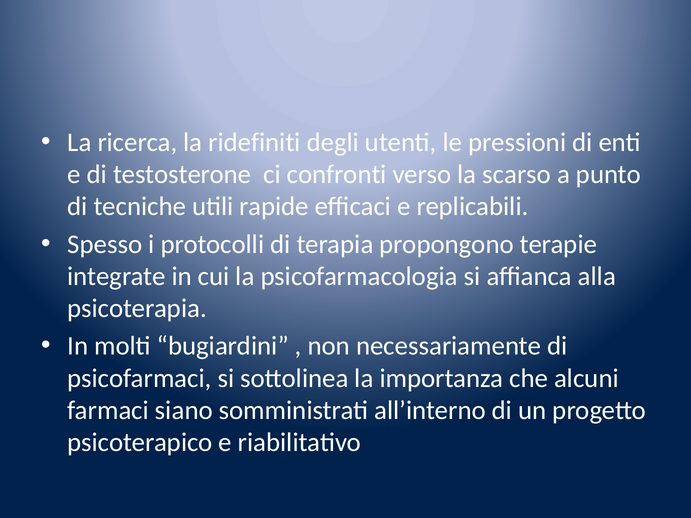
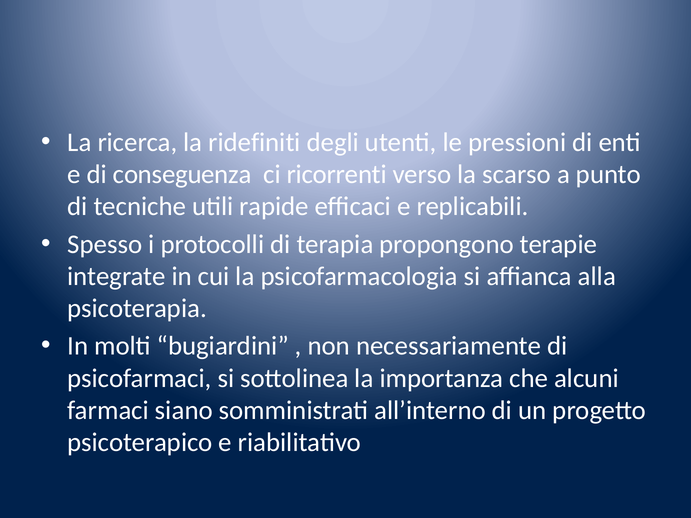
testosterone: testosterone -> conseguenza (182, 175)
confronti: confronti -> ricorrenti (337, 175)
